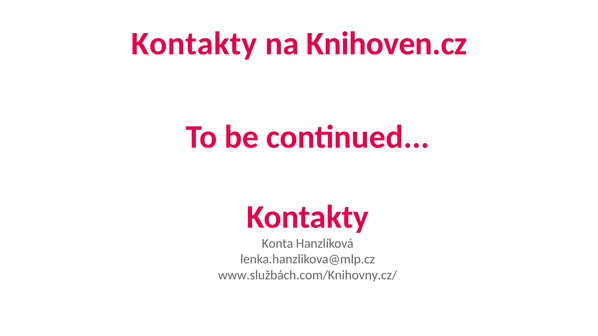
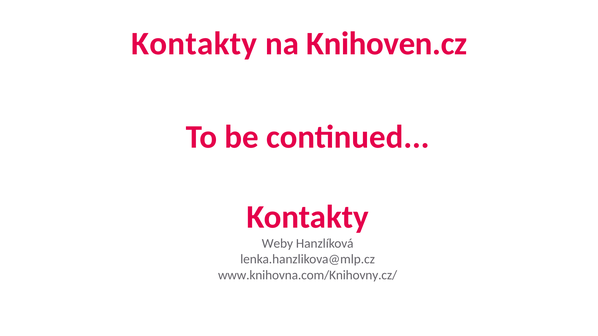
Konta: Konta -> Weby (277, 244)
www.službách.com/Knihovny.cz/: www.službách.com/Knihovny.cz/ -> www.knihovna.com/Knihovny.cz/ (308, 276)
